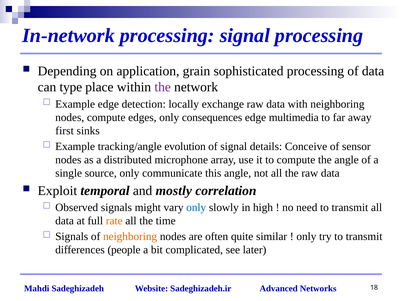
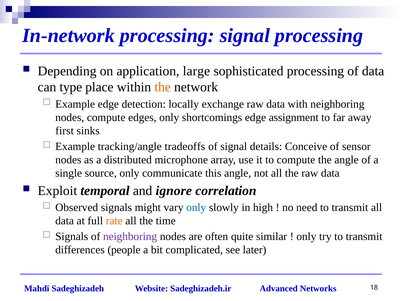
grain: grain -> large (196, 71)
the colour: purple -> orange (163, 87)
consequences: consequences -> shortcomings (212, 118)
multimedia: multimedia -> assignment (294, 118)
evolution: evolution -> tradeoffs (185, 147)
mostly: mostly -> ignore (174, 191)
neighboring colour: orange -> purple (130, 237)
